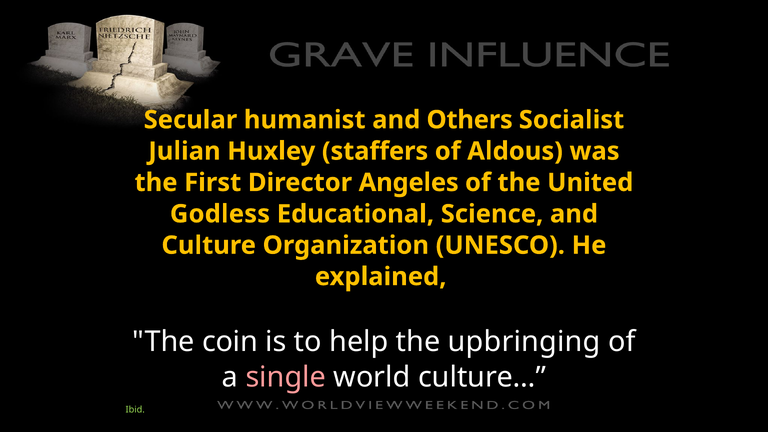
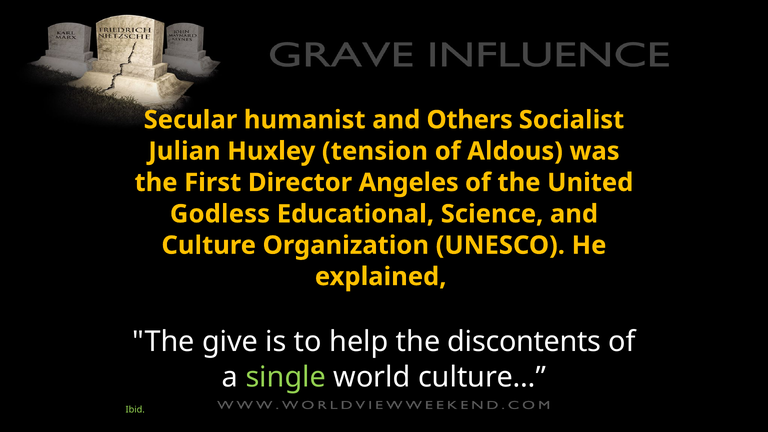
staffers: staffers -> tension (375, 151)
coin: coin -> give (230, 342)
upbringing: upbringing -> discontents (524, 342)
single colour: pink -> light green (286, 377)
